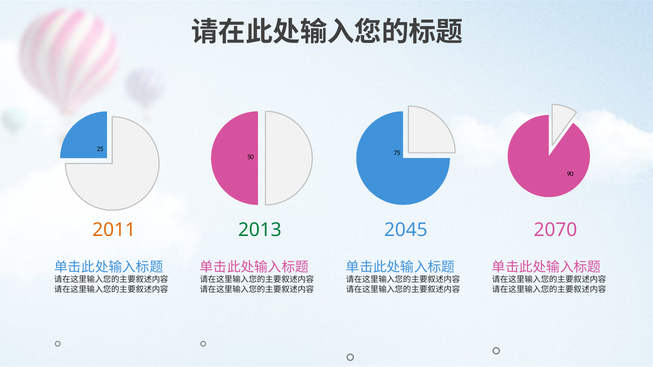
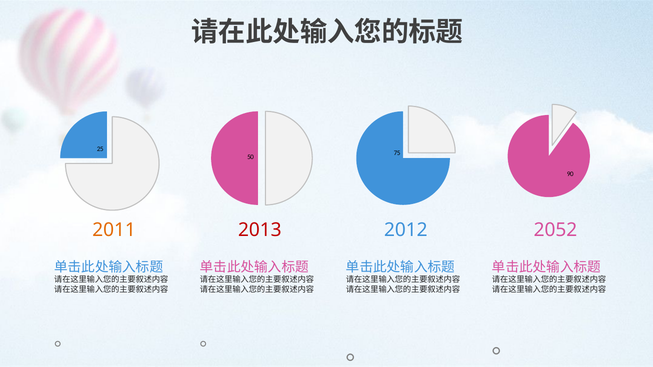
2013 colour: green -> red (260, 230)
2045: 2045 -> 2012 (406, 230)
2070: 2070 -> 2052 (555, 230)
